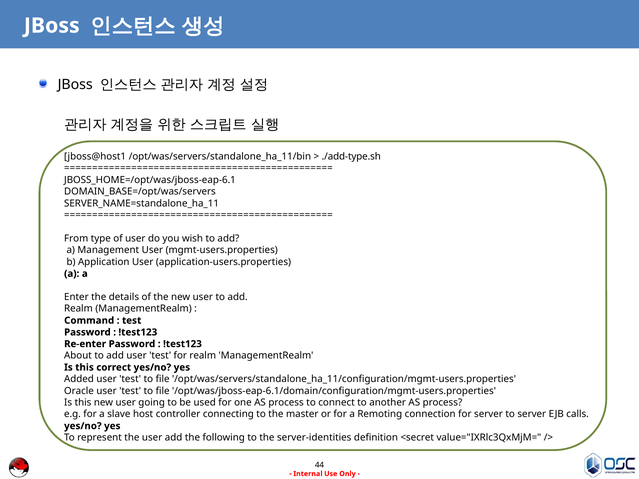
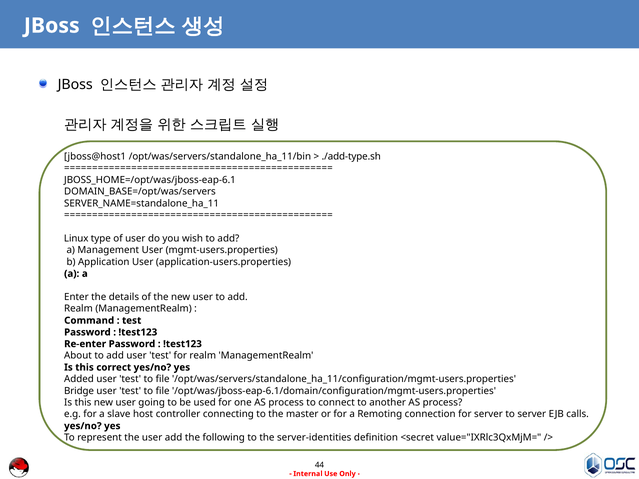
From: From -> Linux (76, 239)
Oracle: Oracle -> Bridge (79, 391)
